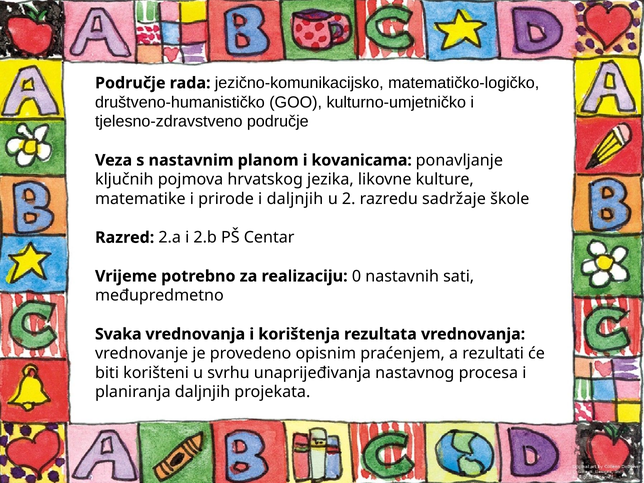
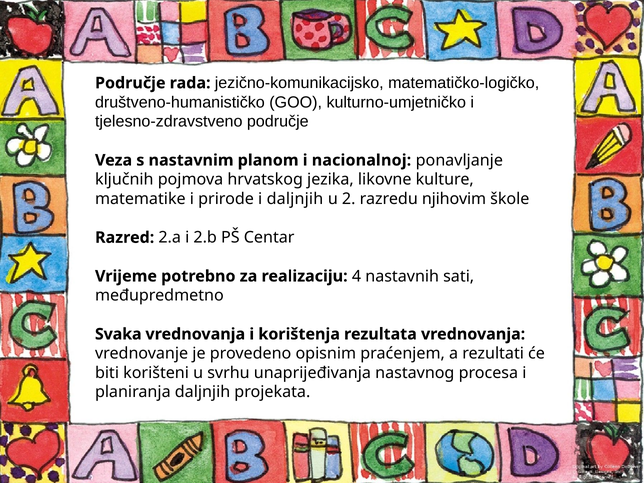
kovanicama: kovanicama -> nacionalnoj (361, 160)
sadržaje: sadržaje -> njihovim (454, 199)
0: 0 -> 4 (357, 276)
